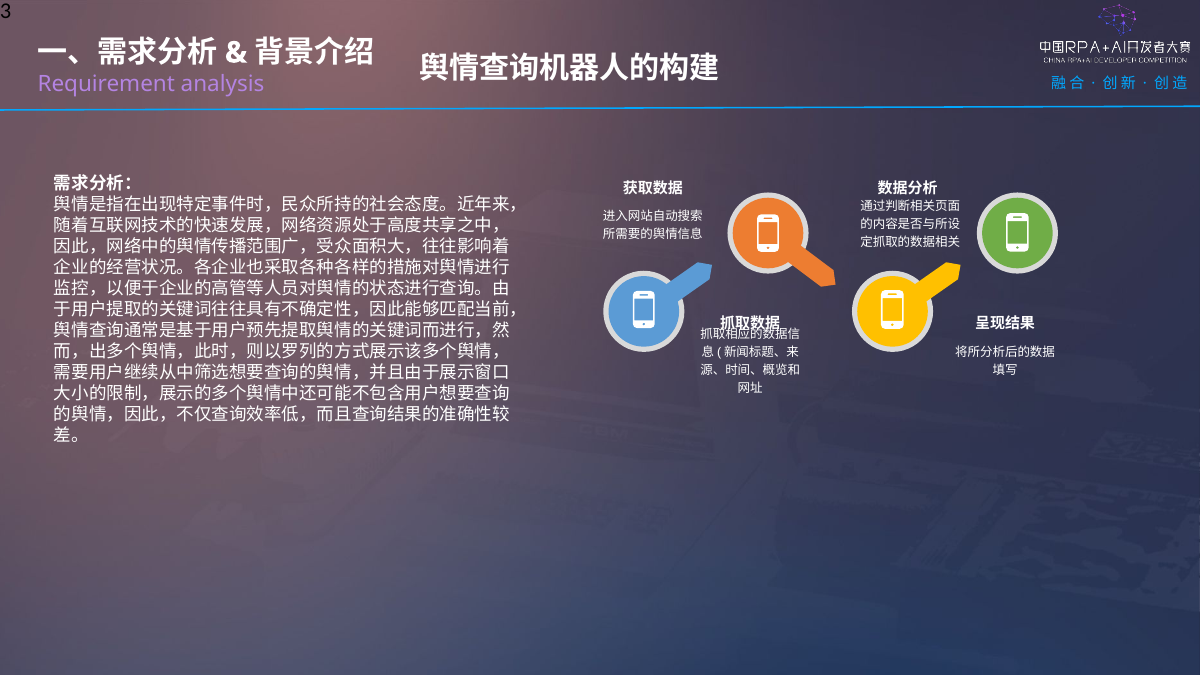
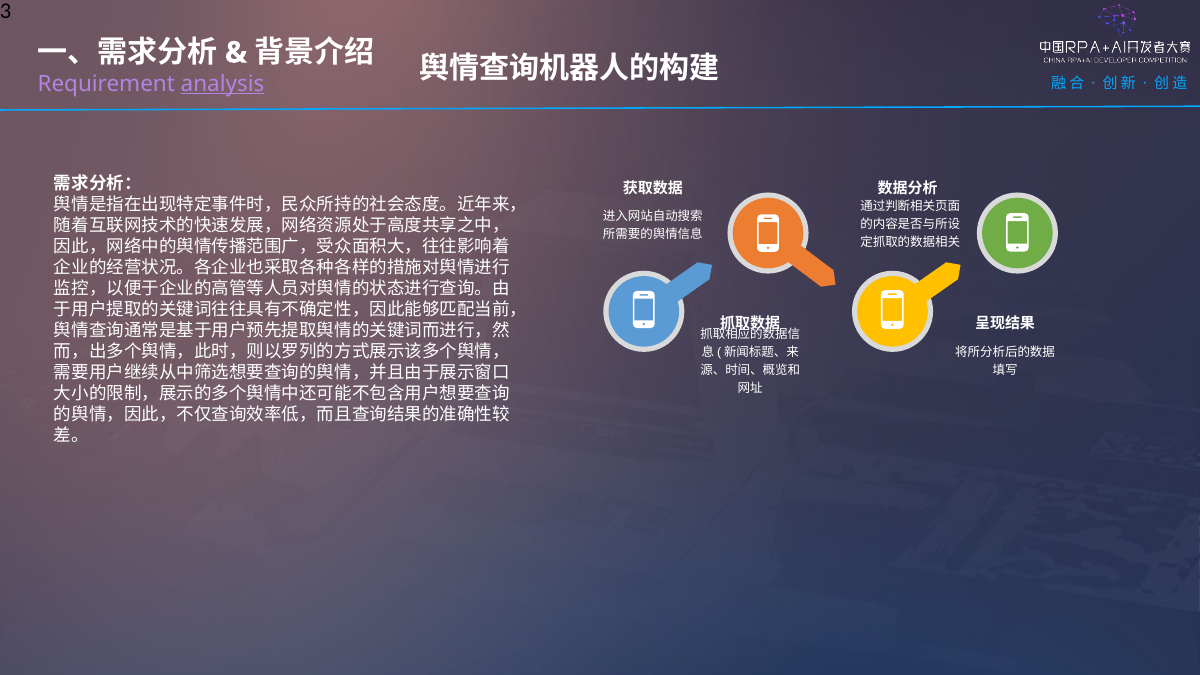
analysis underline: none -> present (223, 84)
